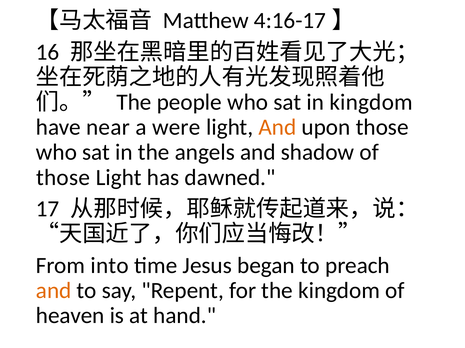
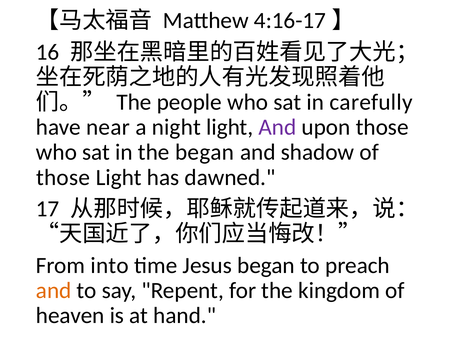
in kingdom: kingdom -> carefully (371, 102)
were: were -> night (176, 128)
And colour: orange -> purple (277, 128)
the angels: angels -> began (205, 153)
